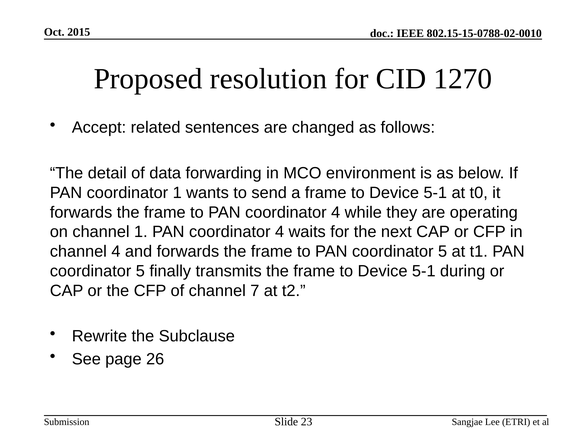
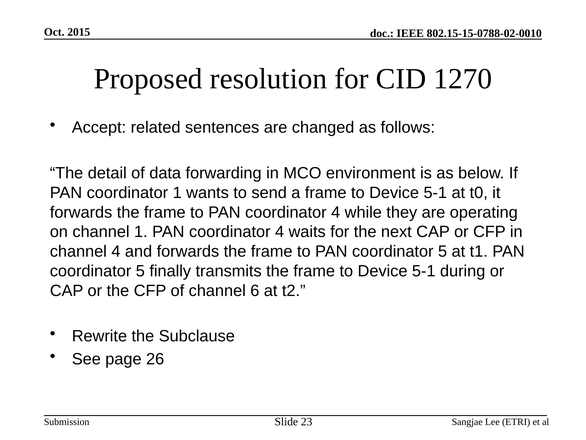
7: 7 -> 6 (255, 290)
